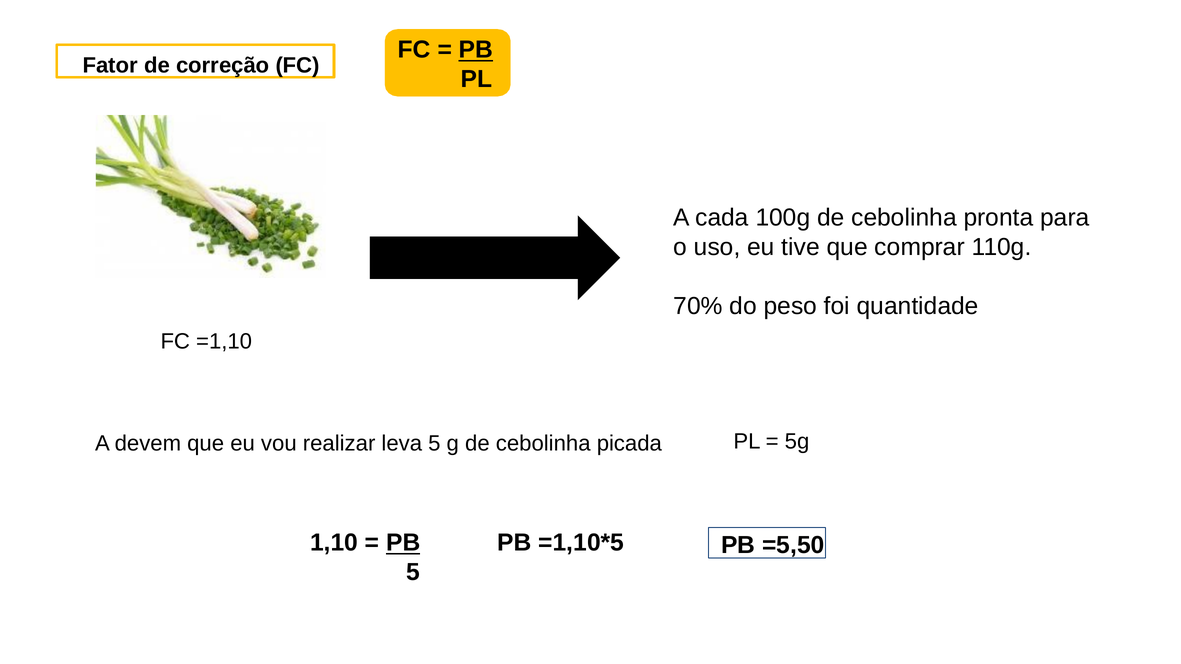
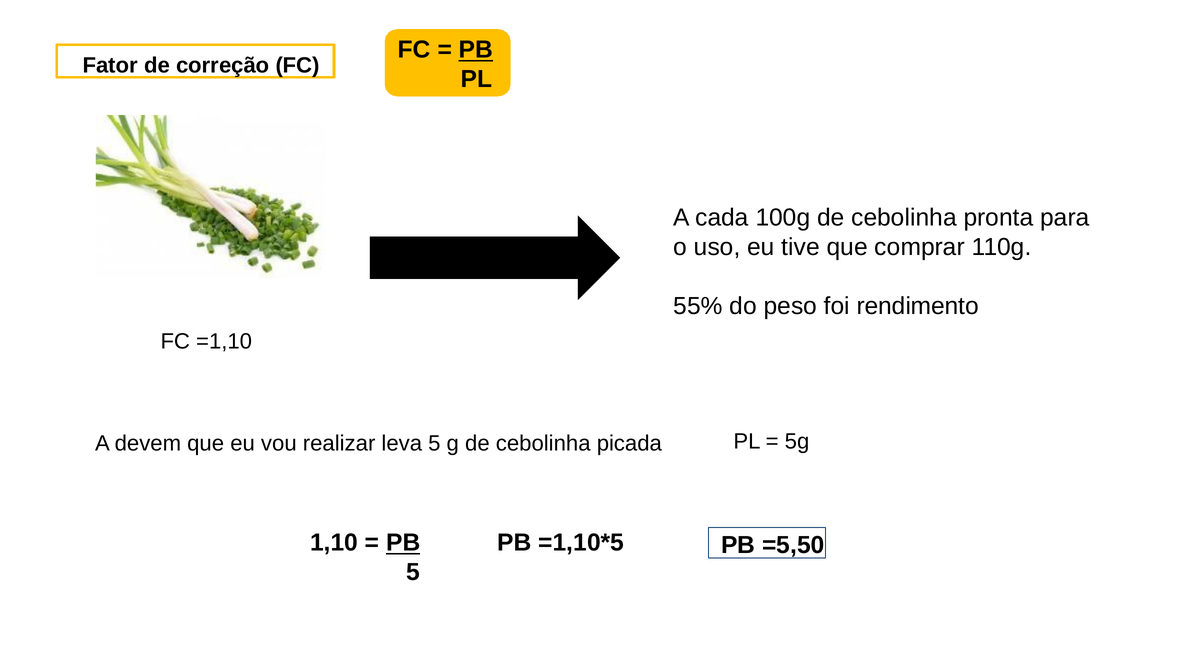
70%: 70% -> 55% (698, 306)
quantidade: quantidade -> rendimento (918, 306)
